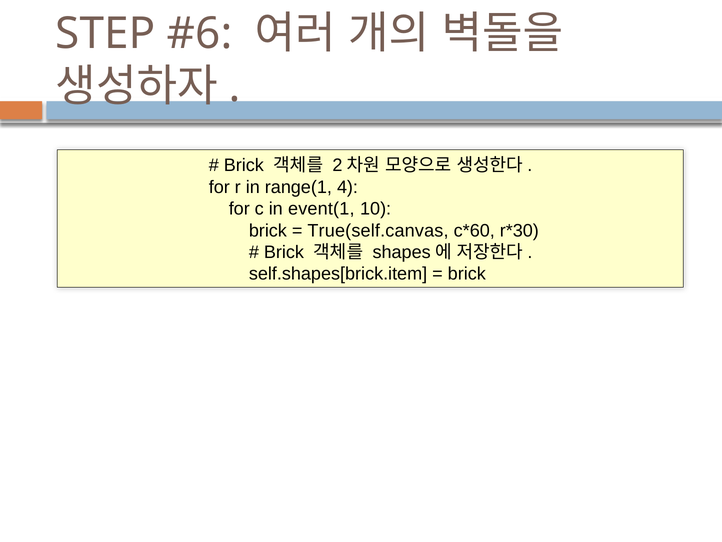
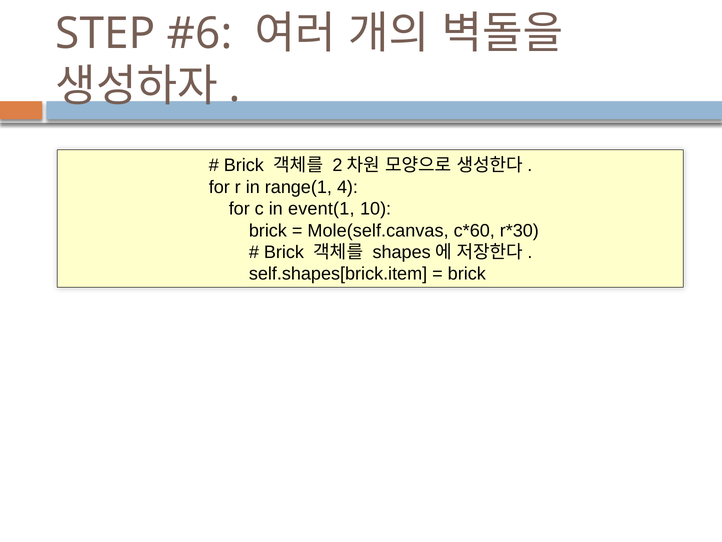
True(self.canvas: True(self.canvas -> Mole(self.canvas (378, 230)
